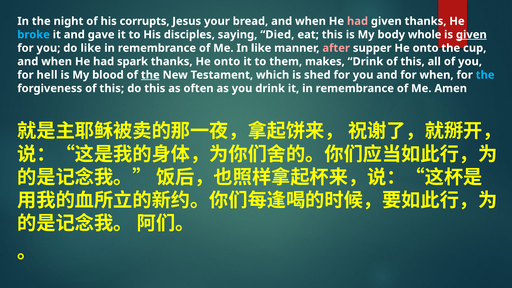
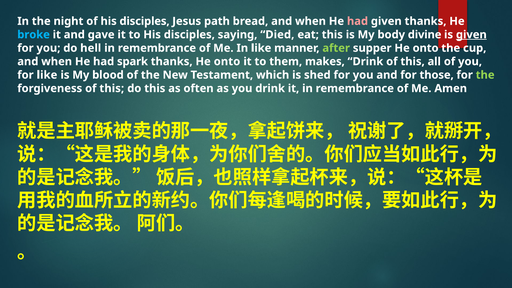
of his corrupts: corrupts -> disciples (145, 21)
your: your -> path (217, 21)
whole: whole -> divine (425, 35)
do like: like -> hell (91, 48)
after colour: pink -> light green (336, 48)
for hell: hell -> like (47, 75)
the underline: present -> none (150, 75)
for when: when -> those (437, 75)
the colour: light blue -> light green (485, 75)
